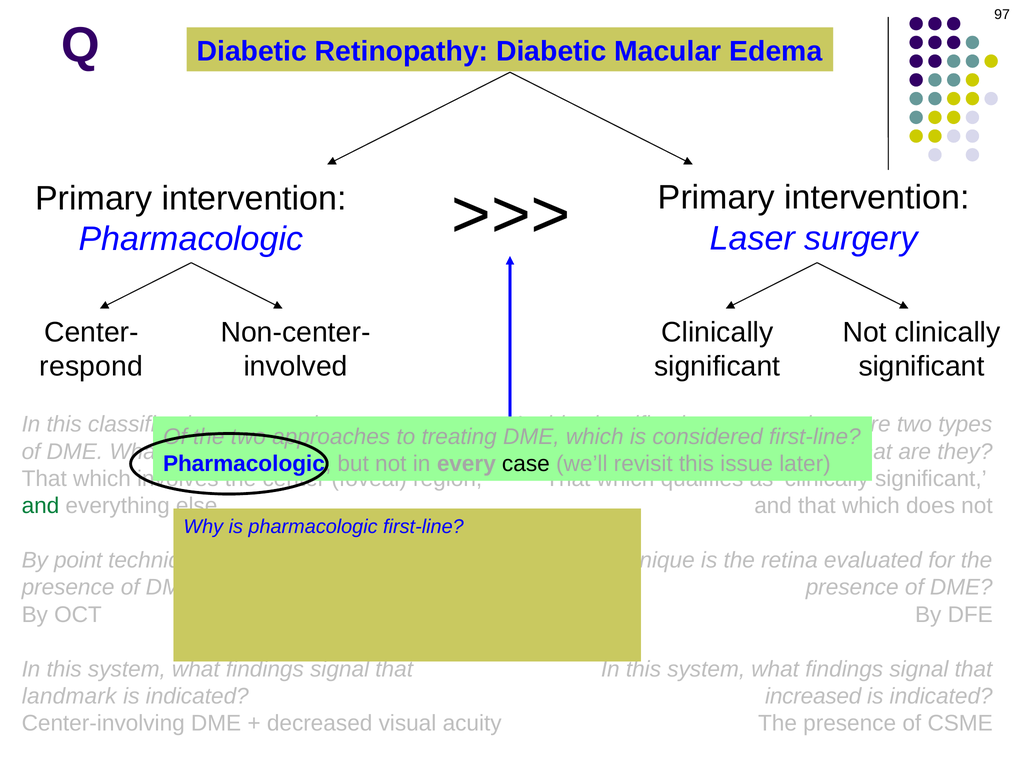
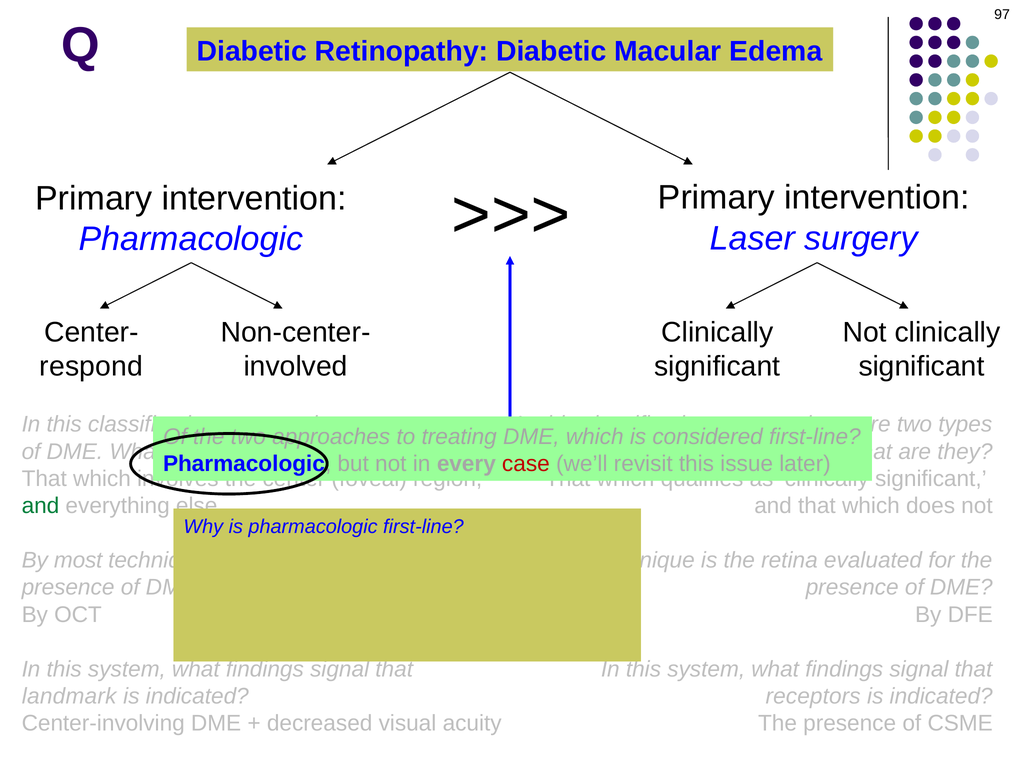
case colour: black -> red (526, 464)
point: point -> most (78, 560)
increased: increased -> receptors (813, 696)
